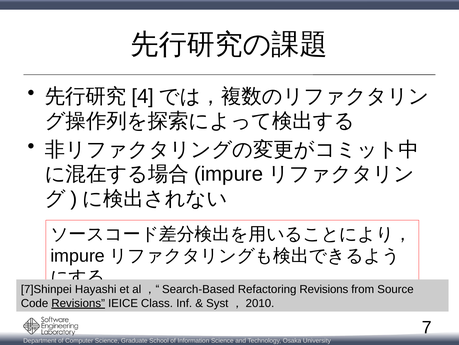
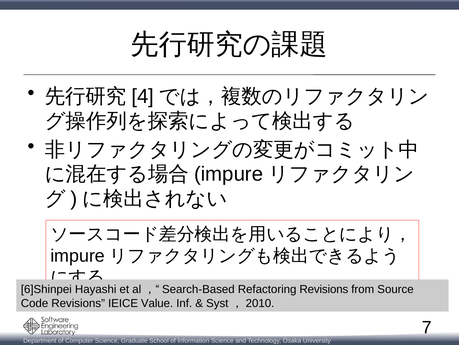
7]Shinpei: 7]Shinpei -> 6]Shinpei (46, 289)
Revisions underline: present -> none (78, 303)
Class: Class -> Value (157, 303)
